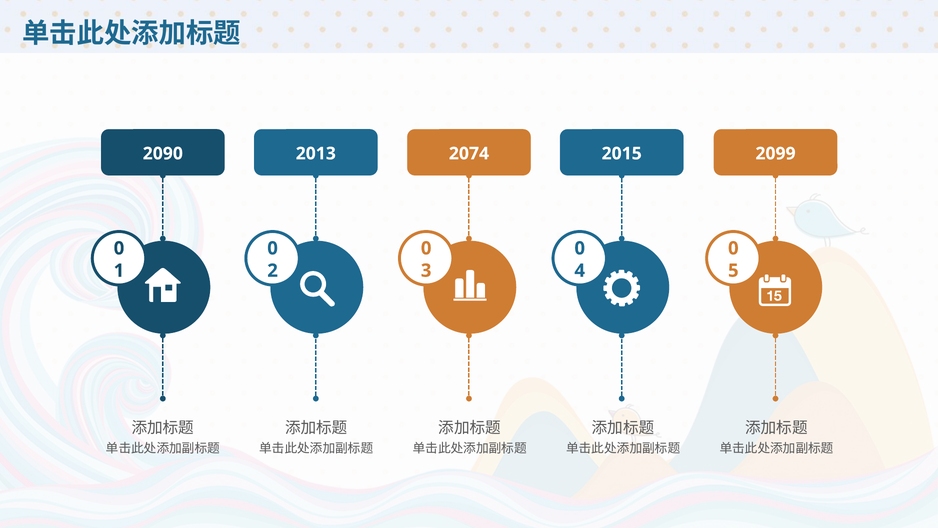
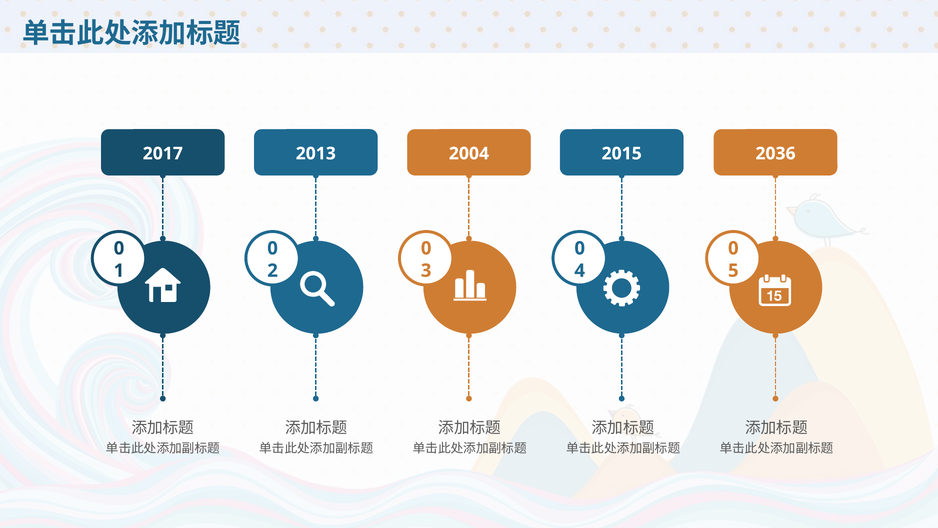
2090: 2090 -> 2017 (163, 153)
2074: 2074 -> 2004 (469, 153)
2099: 2099 -> 2036 (776, 153)
